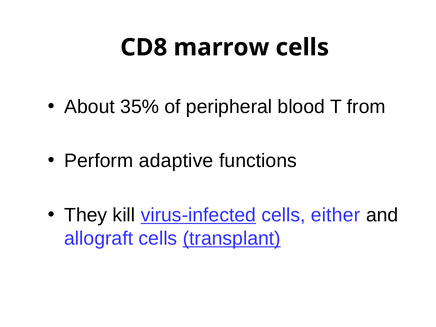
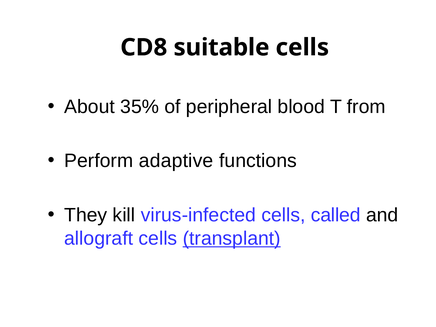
marrow: marrow -> suitable (222, 47)
virus-infected underline: present -> none (198, 215)
either: either -> called (336, 215)
